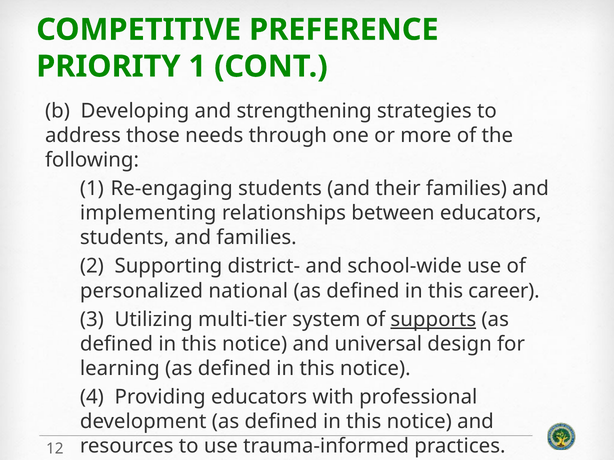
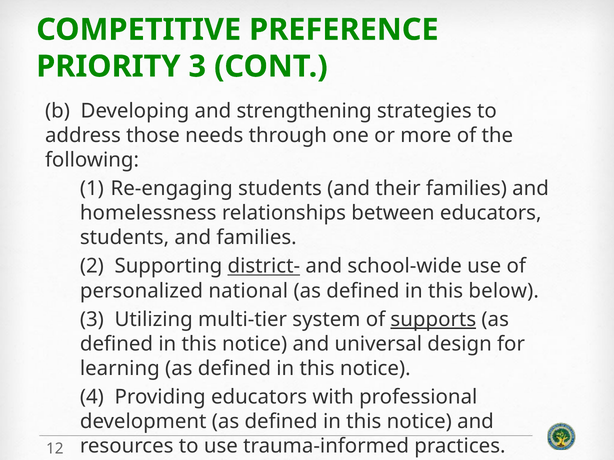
PRIORITY 1: 1 -> 3 (197, 67)
implementing: implementing -> homelessness (148, 213)
district- underline: none -> present (264, 267)
career: career -> below (504, 291)
